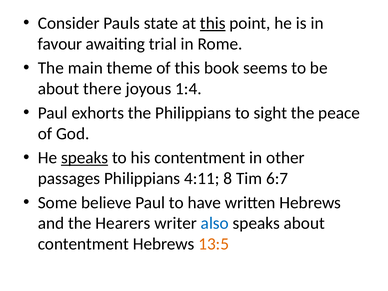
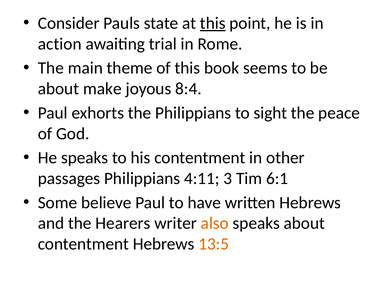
favour: favour -> action (60, 44)
there: there -> make (102, 89)
1:4: 1:4 -> 8:4 (188, 89)
speaks underline: present -> none (85, 158)
8: 8 -> 3 (228, 178)
6:7: 6:7 -> 6:1 (277, 178)
also colour: blue -> orange (215, 223)
